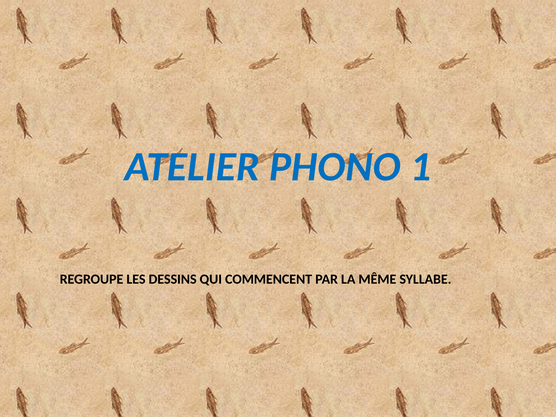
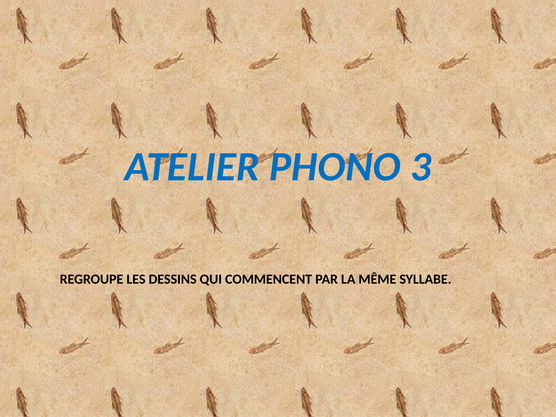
1: 1 -> 3 (421, 167)
